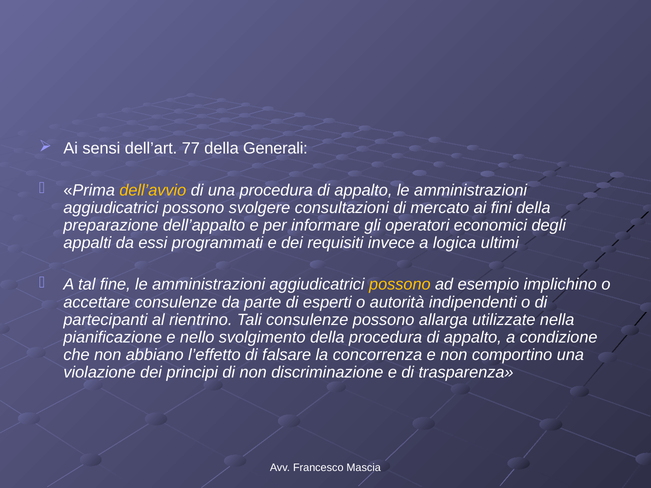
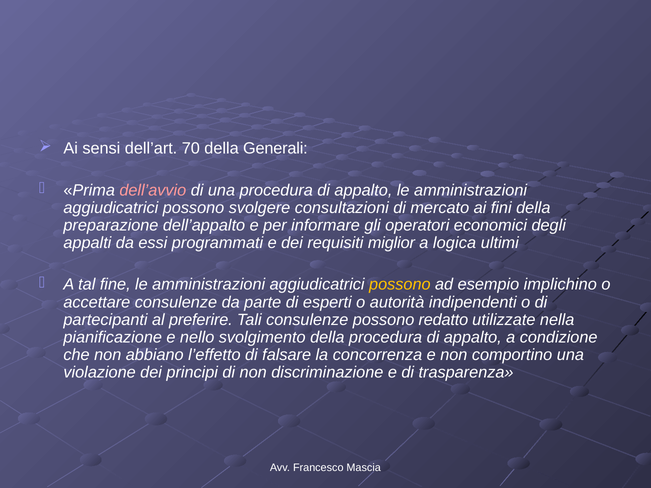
77: 77 -> 70 (191, 149)
dell’avvio colour: yellow -> pink (153, 190)
invece: invece -> miglior (391, 243)
rientrino: rientrino -> preferire (201, 320)
allarga: allarga -> redatto (443, 320)
